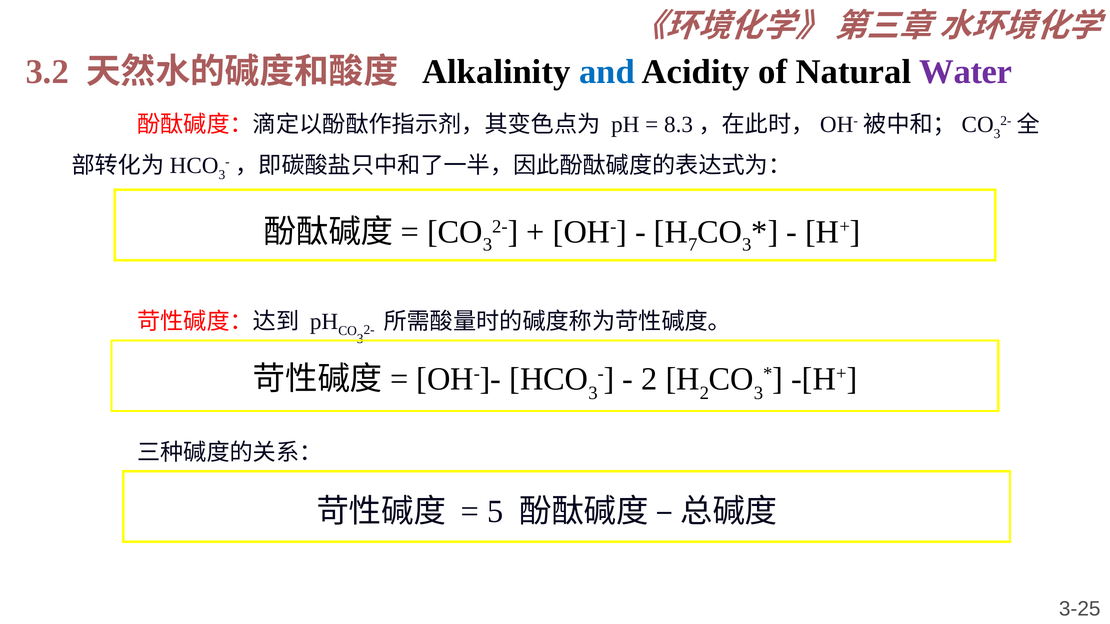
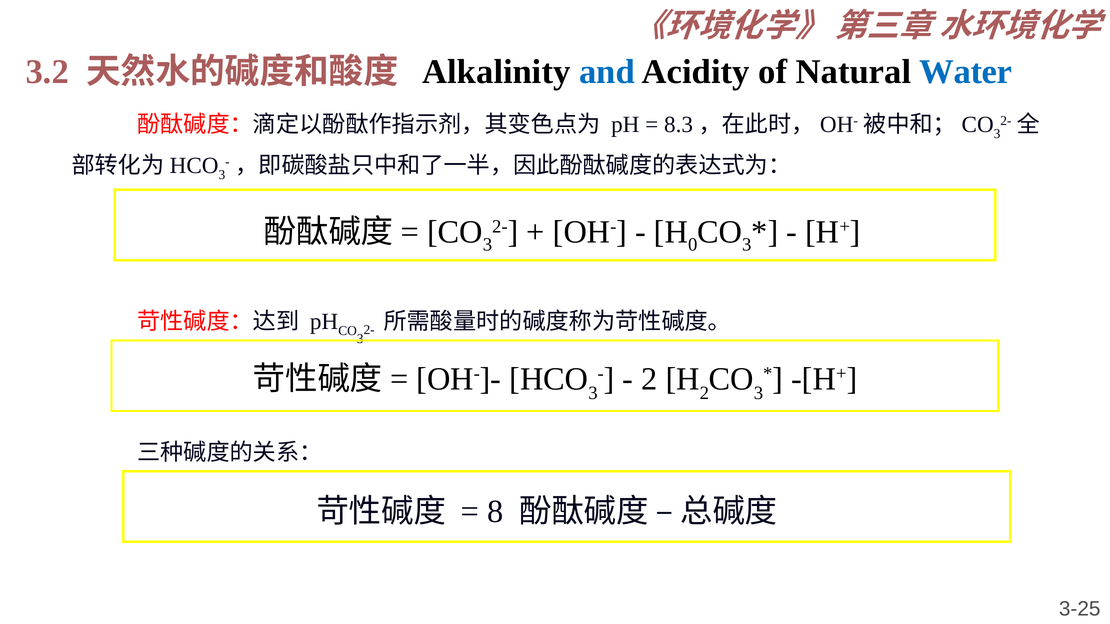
Water colour: purple -> blue (966, 72)
7: 7 -> 0 (693, 245)
5: 5 -> 8 (495, 512)
